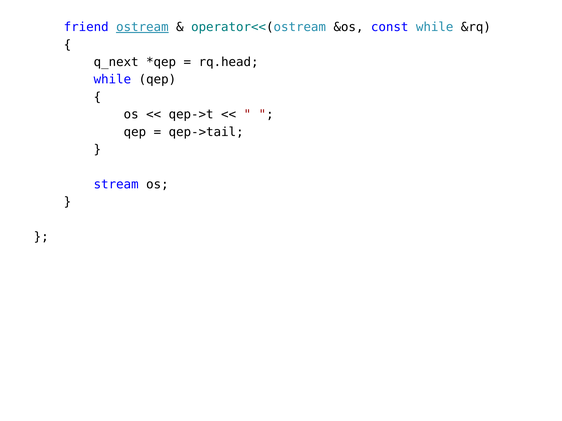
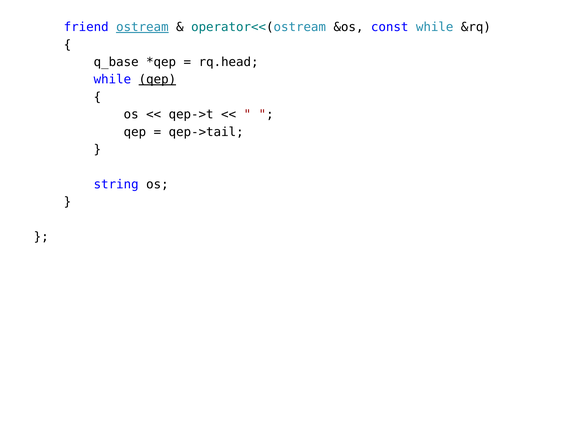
q_next: q_next -> q_base (116, 62)
qep underline: none -> present (157, 80)
stream: stream -> string (116, 184)
